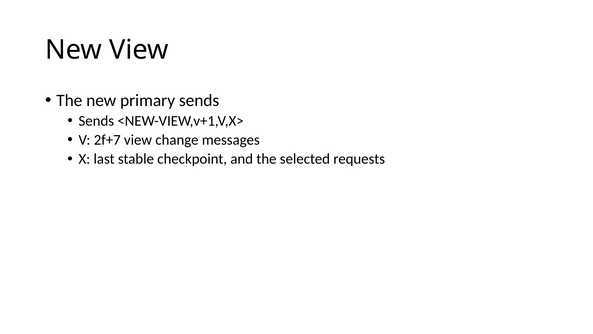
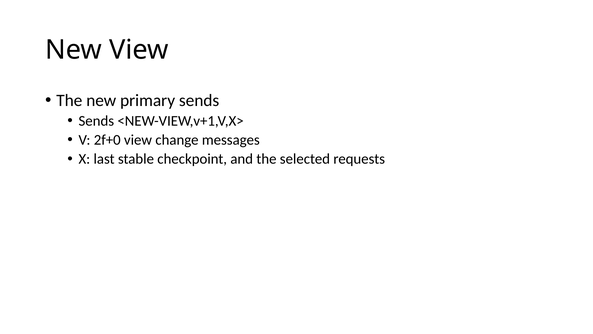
2f+7: 2f+7 -> 2f+0 (107, 140)
